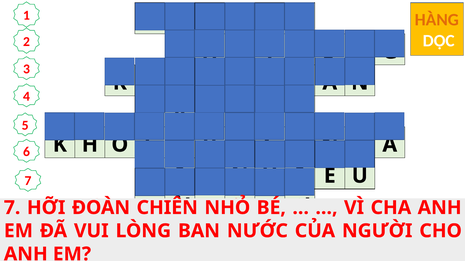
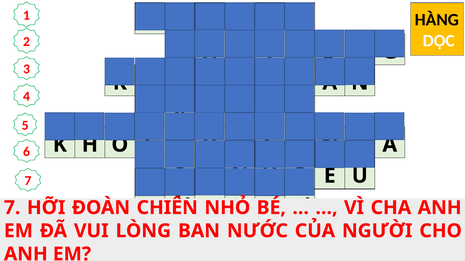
HÀNG colour: orange -> black (437, 20)
